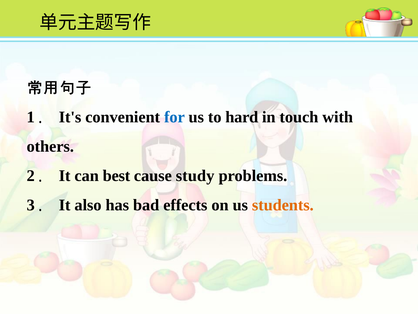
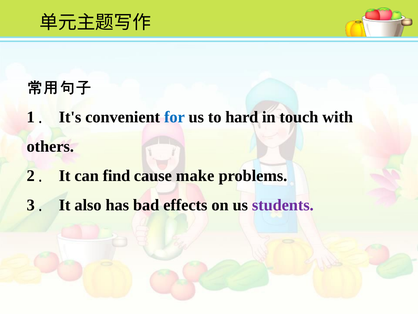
best: best -> find (116, 176)
study: study -> make (195, 176)
students colour: orange -> purple (283, 205)
